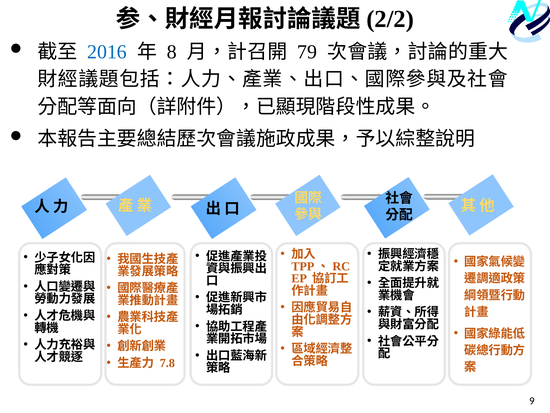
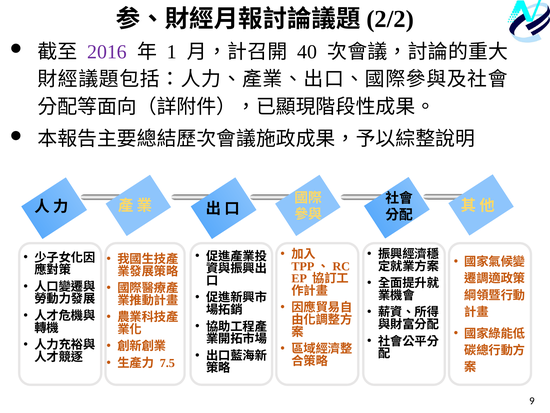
2016 colour: blue -> purple (107, 52)
8: 8 -> 1 (172, 52)
79: 79 -> 40 (307, 52)
7.8: 7.8 -> 7.5 (167, 363)
